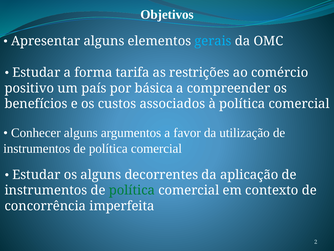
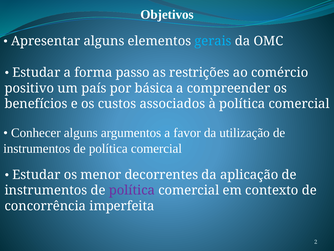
tarifa: tarifa -> passo (133, 72)
os alguns: alguns -> menor (101, 174)
política colour: green -> purple (132, 190)
